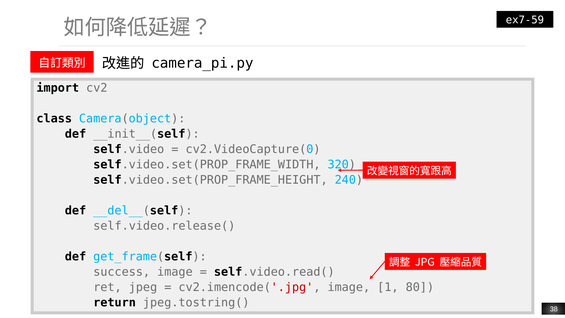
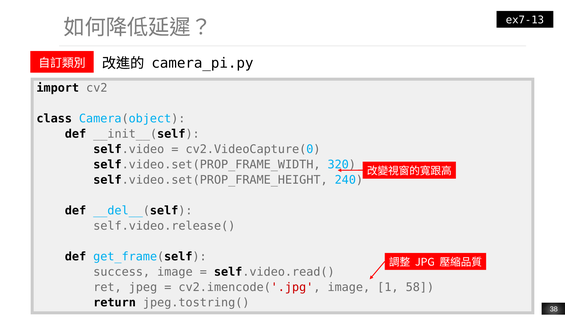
ex7-59: ex7-59 -> ex7-13 (525, 20)
80: 80 -> 58 (420, 287)
